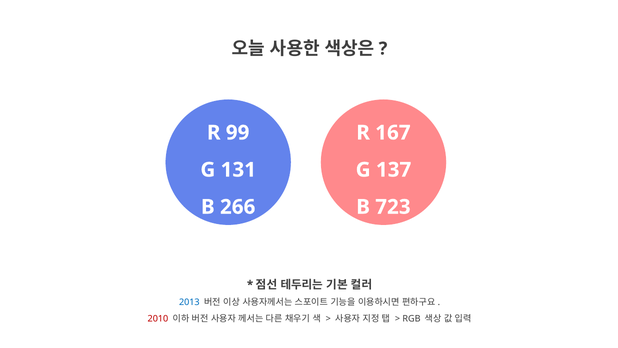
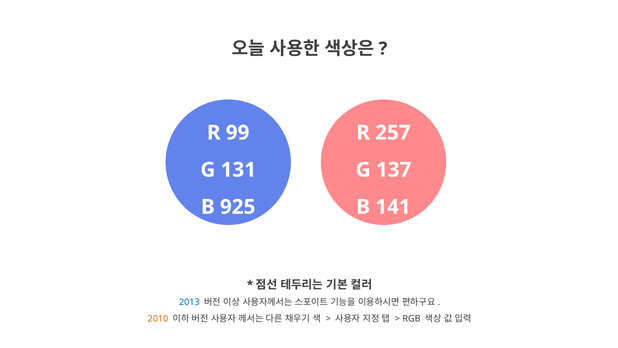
167: 167 -> 257 (393, 133)
266: 266 -> 925 (238, 207)
723: 723 -> 141 (393, 207)
2010 colour: red -> orange (158, 318)
